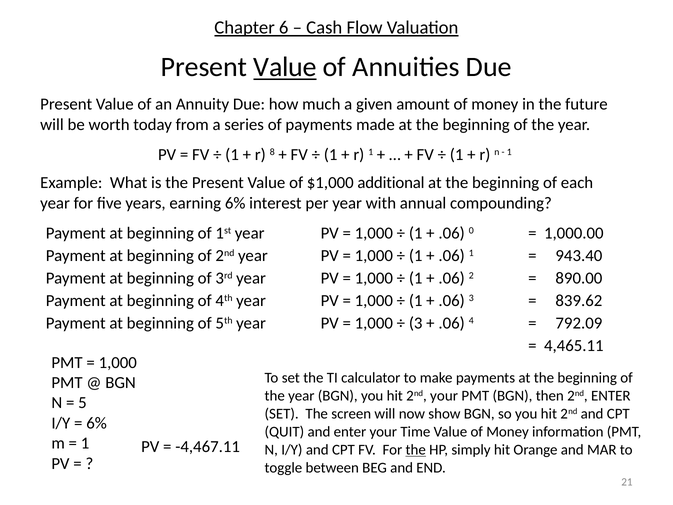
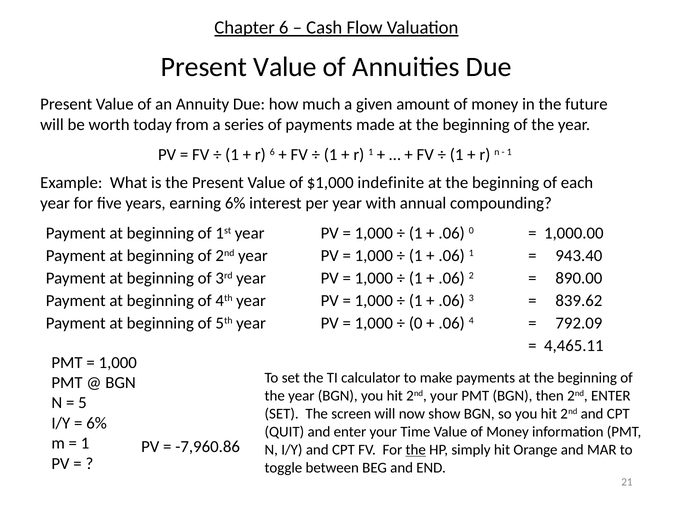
Value underline: present -> none (285, 67)
r 8: 8 -> 6 (272, 152)
additional: additional -> indefinite (391, 183)
3: 3 -> 0 (416, 323)
-4,467.11: -4,467.11 -> -7,960.86 (208, 446)
